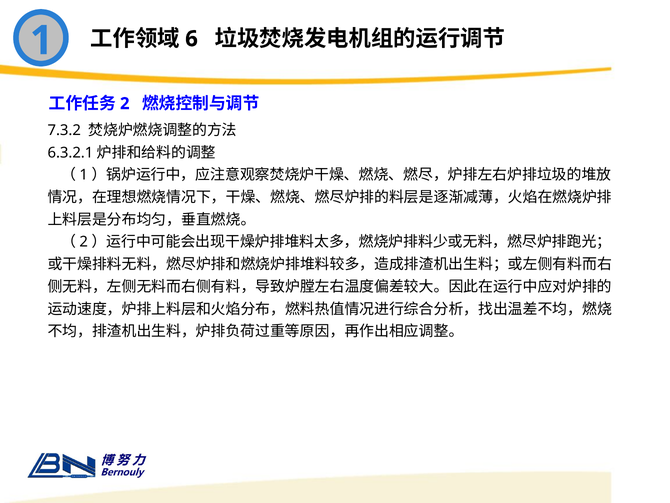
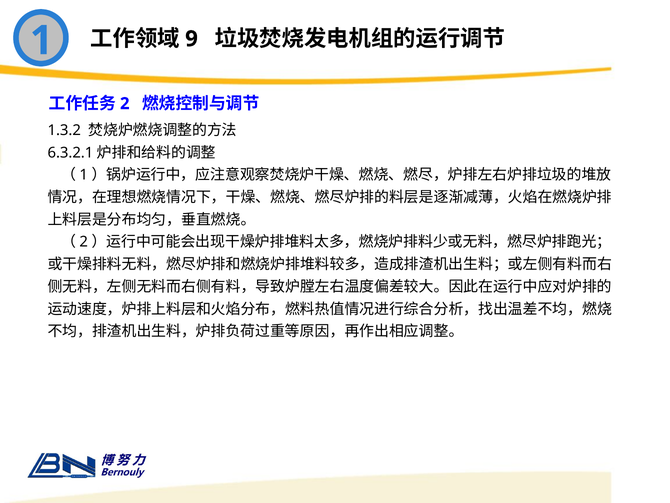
6: 6 -> 9 (192, 39)
7.3.2: 7.3.2 -> 1.3.2 (64, 130)
